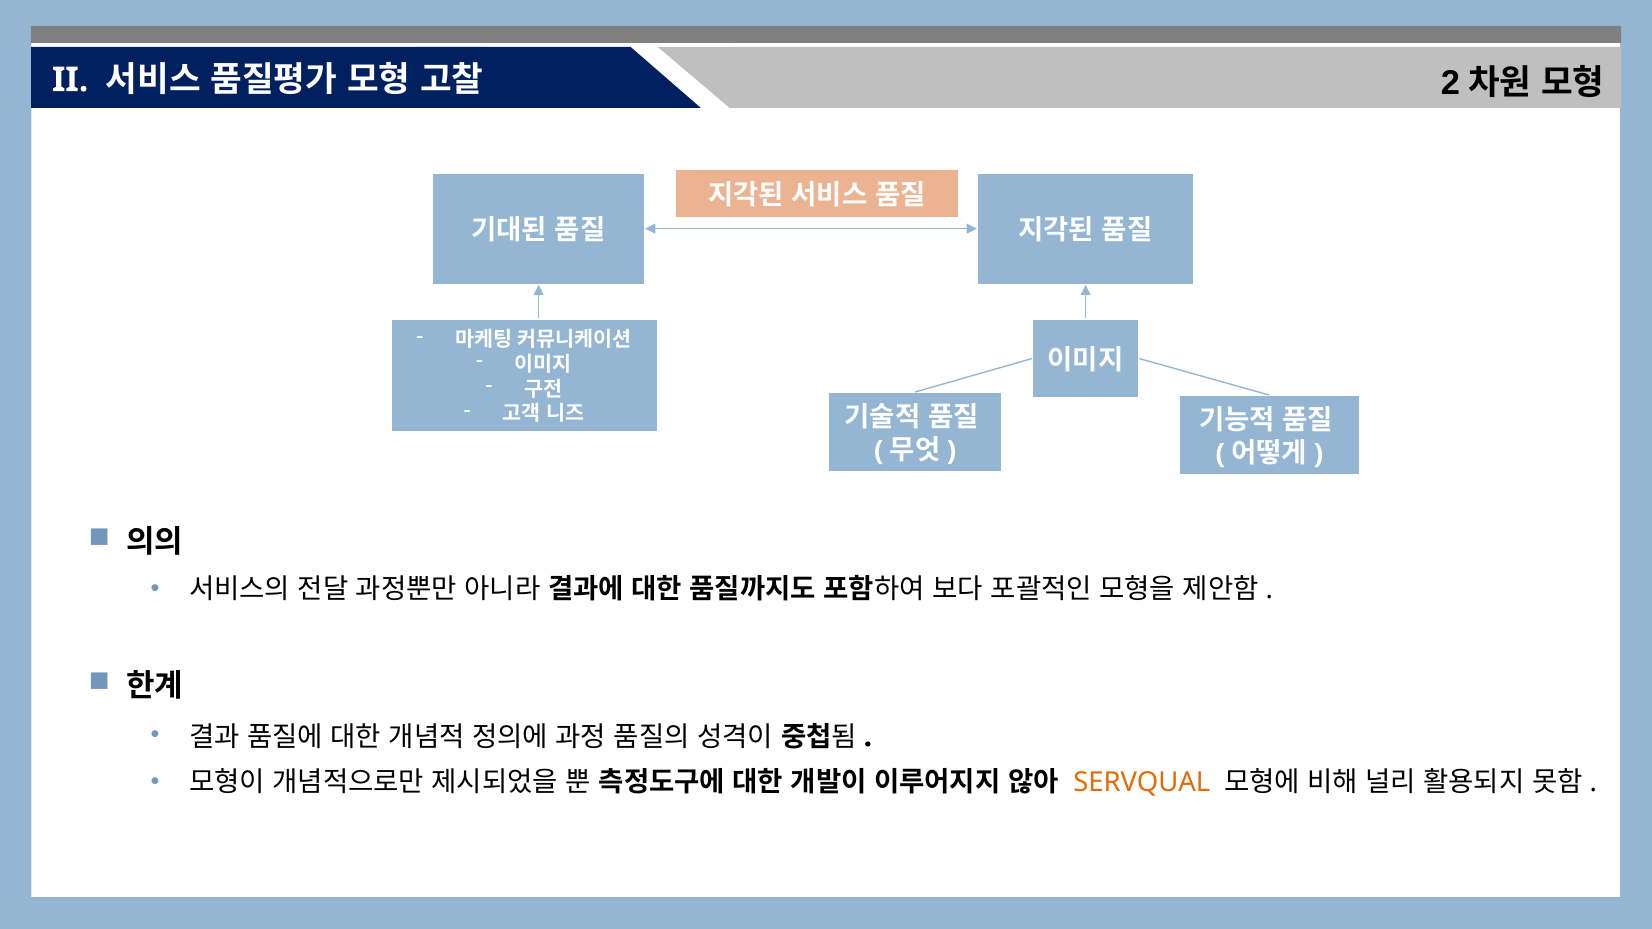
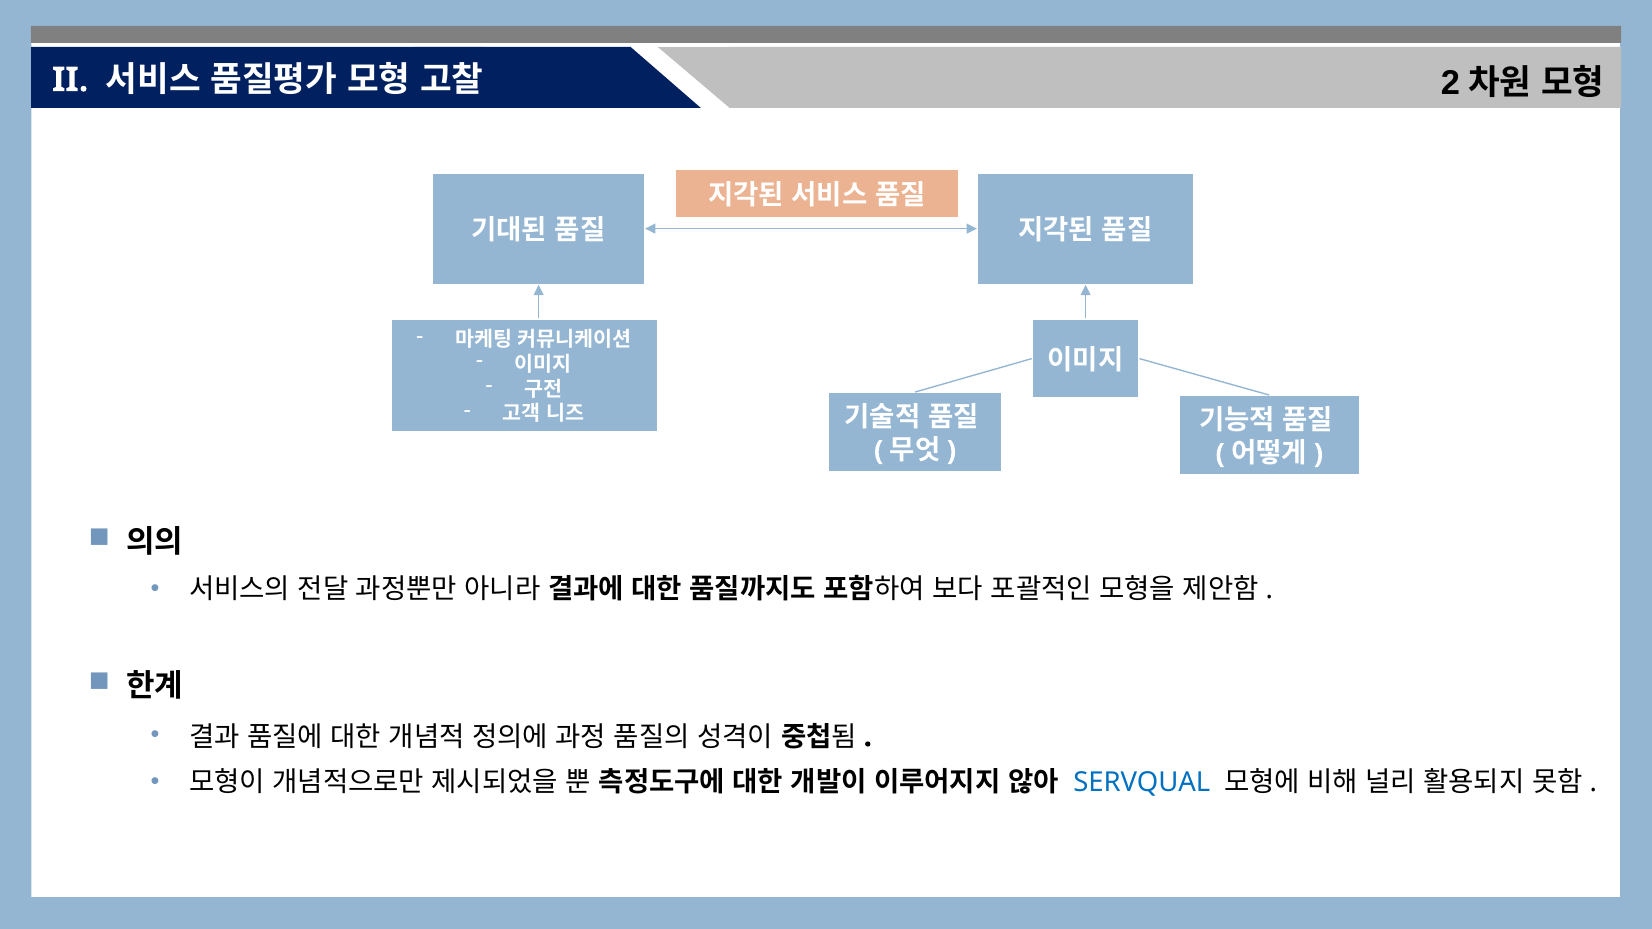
SERVQUAL colour: orange -> blue (1142, 783)
